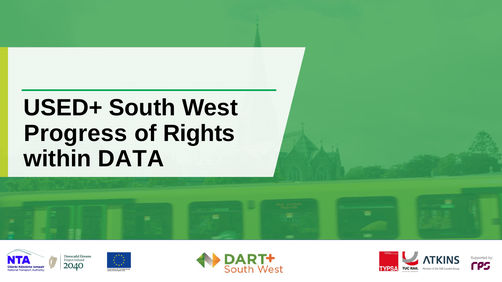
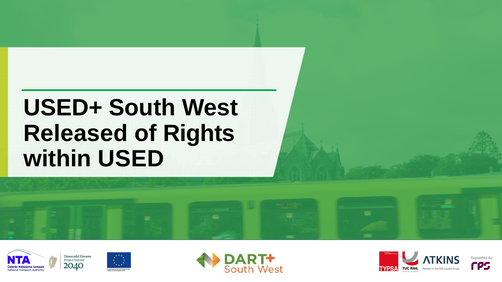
Progress: Progress -> Released (76, 133)
DATA: DATA -> USED (131, 159)
